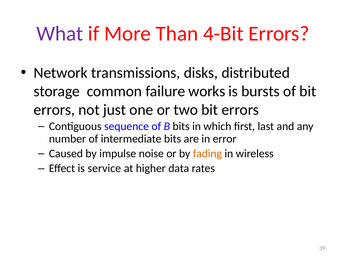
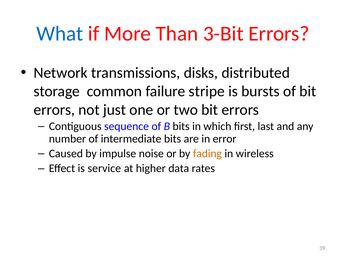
What colour: purple -> blue (60, 33)
4-Bit: 4-Bit -> 3-Bit (223, 33)
works: works -> stripe (207, 91)
